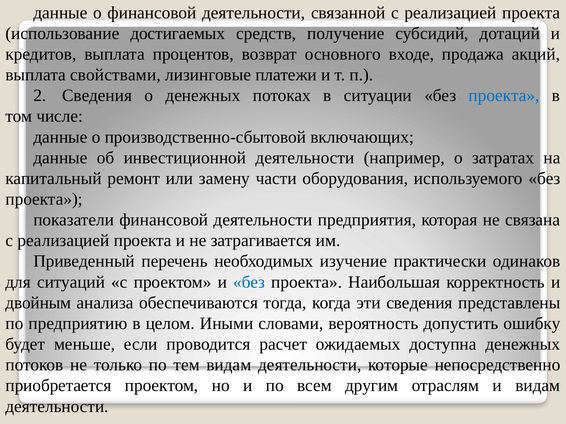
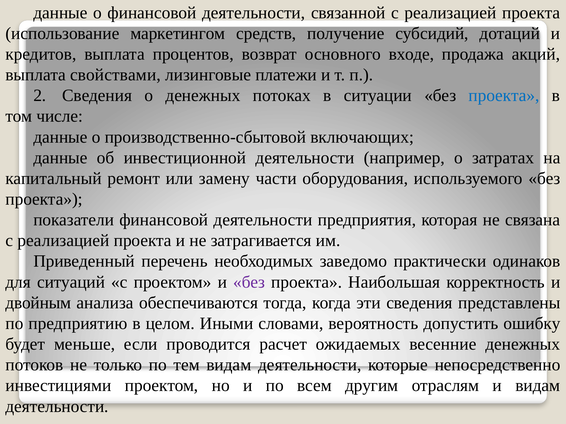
достигаемых: достигаемых -> маркетингом (178, 33)
изучение: изучение -> заведомо (353, 262)
без colour: blue -> purple (249, 282)
доступна: доступна -> весенние (443, 345)
приобретается: приобретается -> инвестициями (58, 386)
